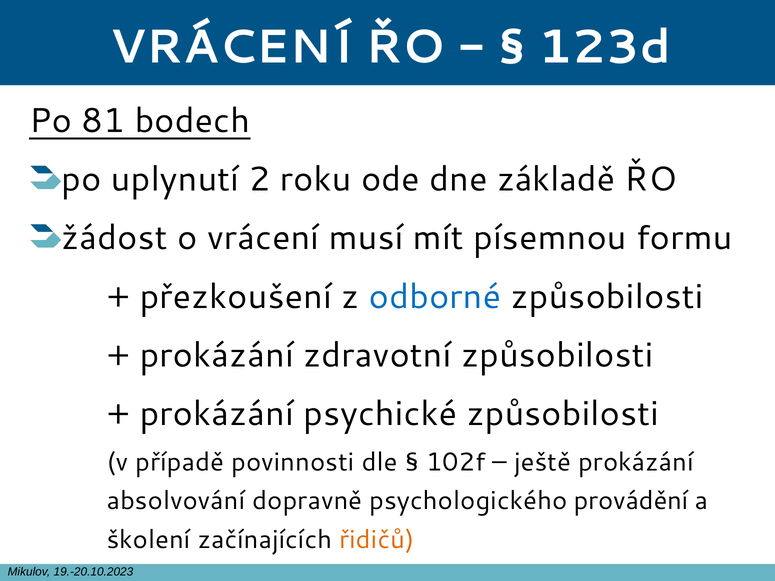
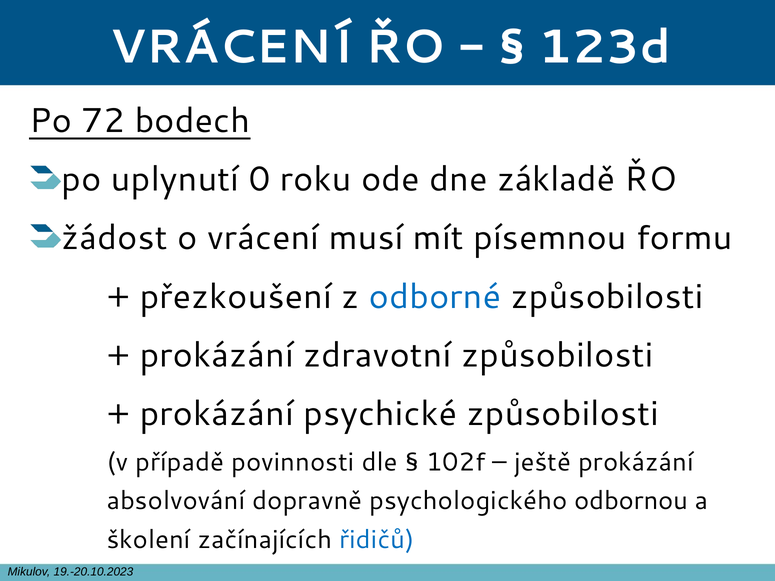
81: 81 -> 72 (103, 121)
2: 2 -> 0 (260, 180)
provádění: provádění -> odbornou (631, 501)
řidičů colour: orange -> blue (377, 540)
